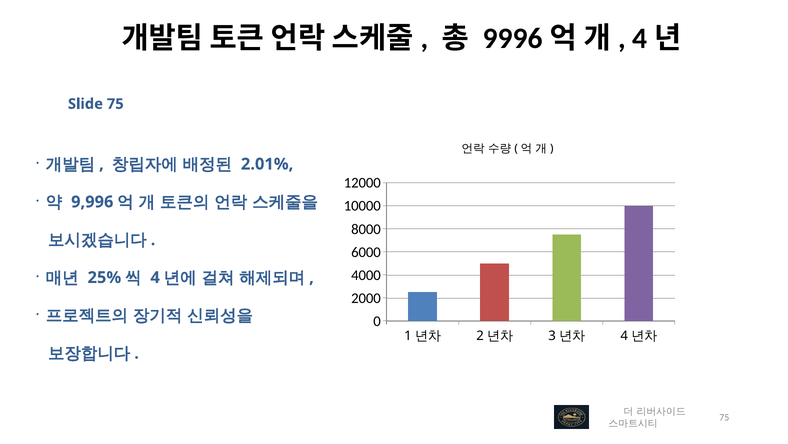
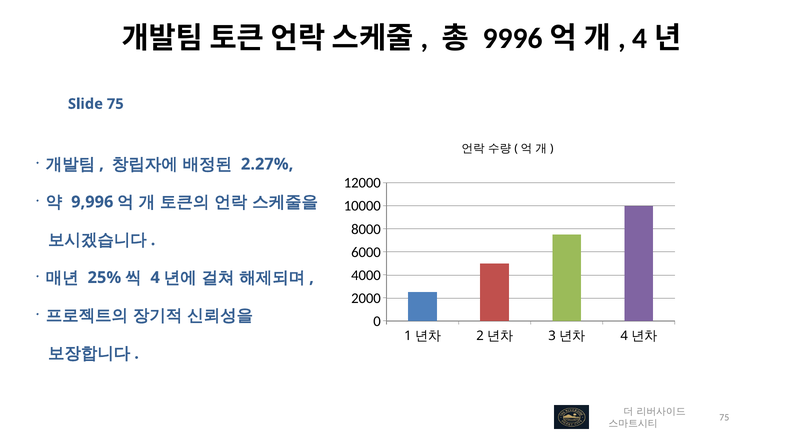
2.01%: 2.01% -> 2.27% (267, 164)
